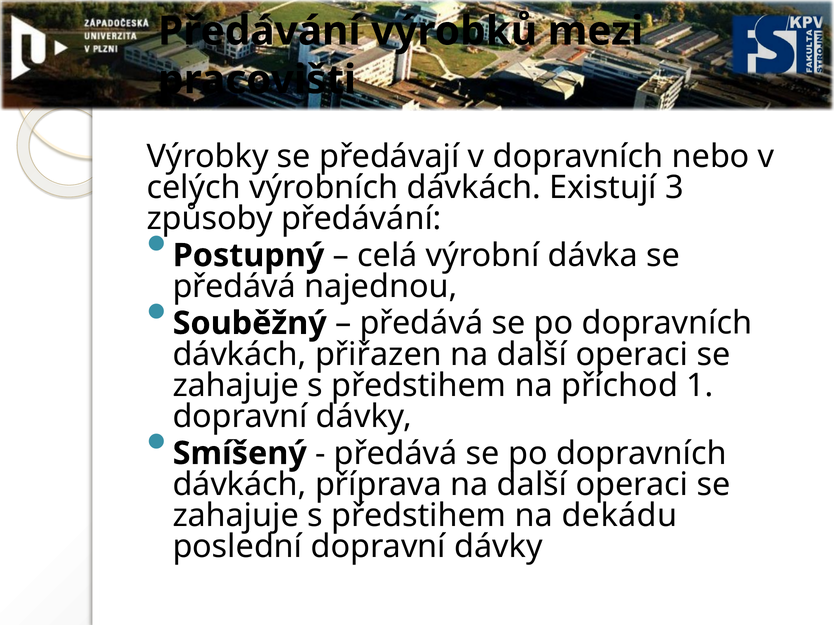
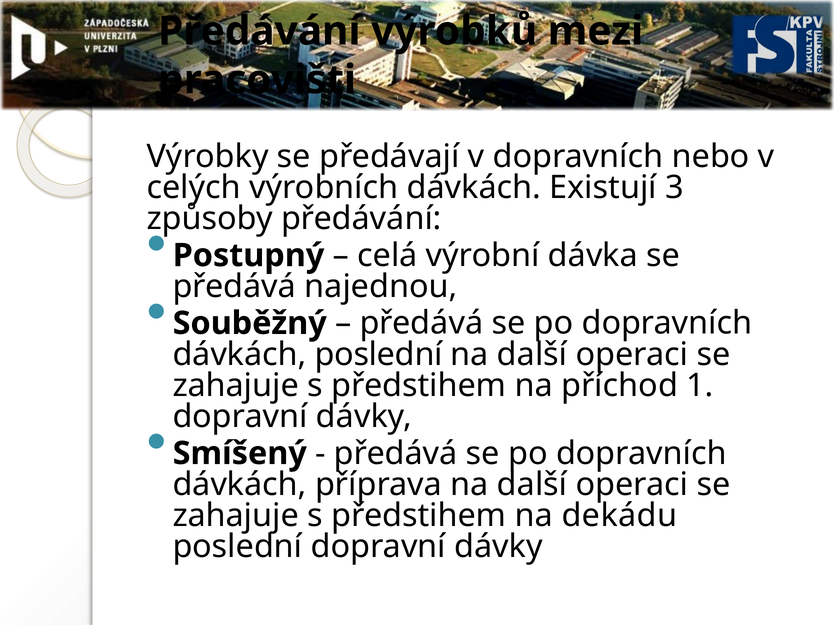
dávkách přiřazen: přiřazen -> poslední (379, 355)
